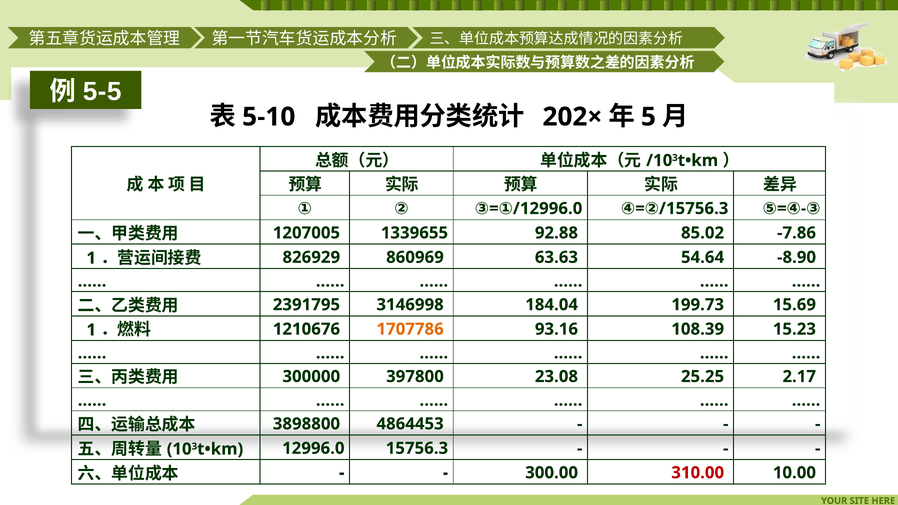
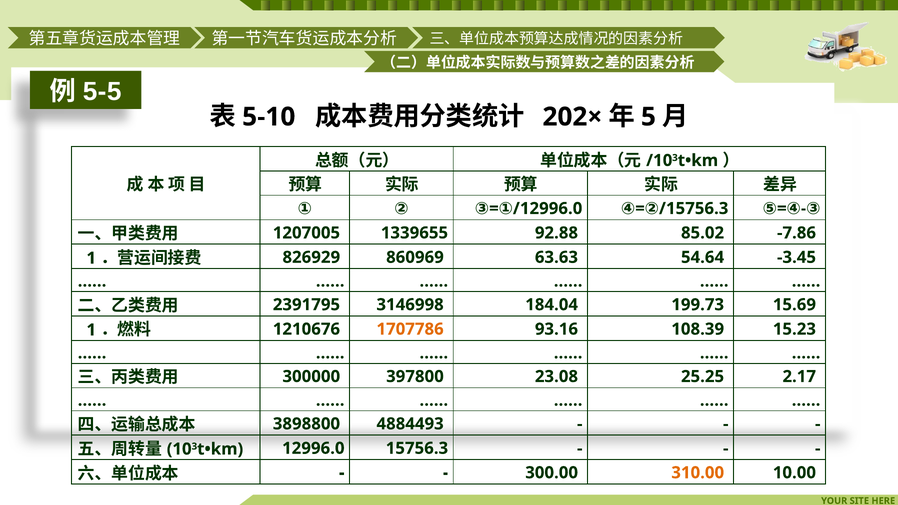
-8.90: -8.90 -> -3.45 (797, 257)
4864453: 4864453 -> 4884493 (410, 424)
310.00 colour: red -> orange (698, 473)
